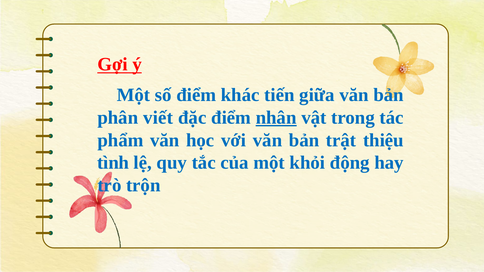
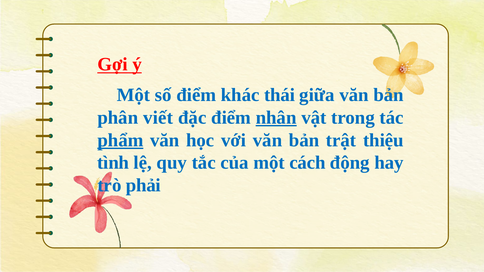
tiến: tiến -> thái (280, 95)
phẩm underline: none -> present (120, 140)
khỏi: khỏi -> cách (307, 163)
trộn: trộn -> phải (143, 186)
